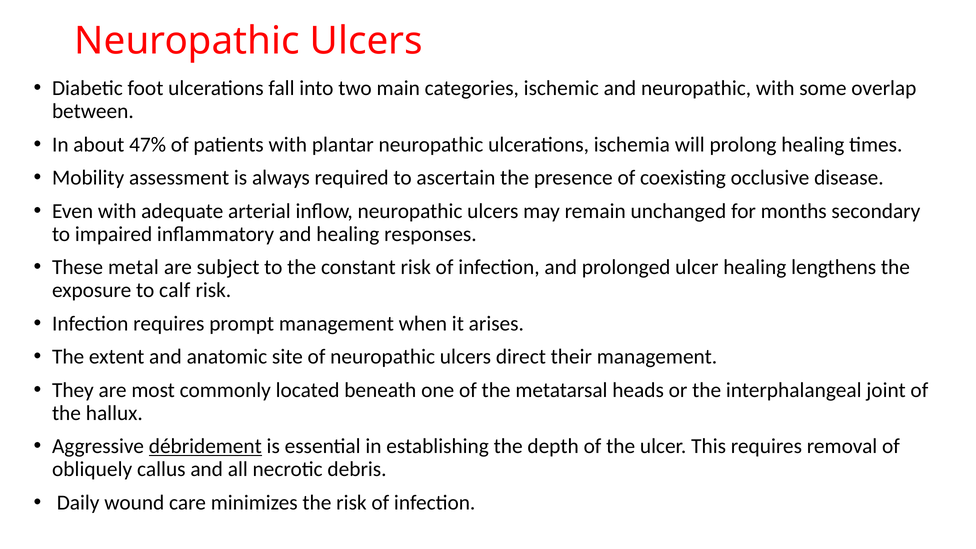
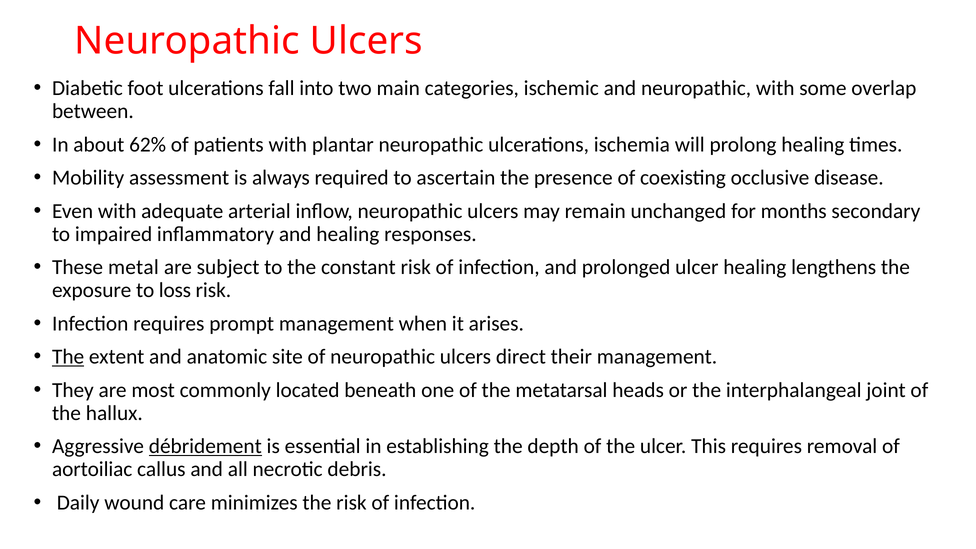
47%: 47% -> 62% (148, 145)
calf: calf -> loss (175, 290)
The underline: none -> present (68, 357)
obliquely: obliquely -> aortoiliac (92, 469)
